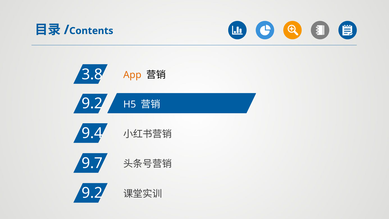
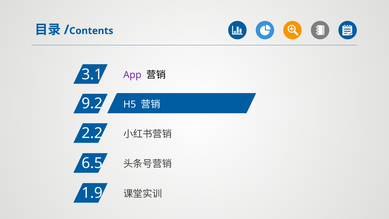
3.8: 3.8 -> 3.1 (92, 74)
App colour: orange -> purple (132, 75)
9.4: 9.4 -> 2.2 (92, 133)
9.7: 9.7 -> 6.5 (92, 163)
9.2: 9.2 -> 1.9 (92, 193)
